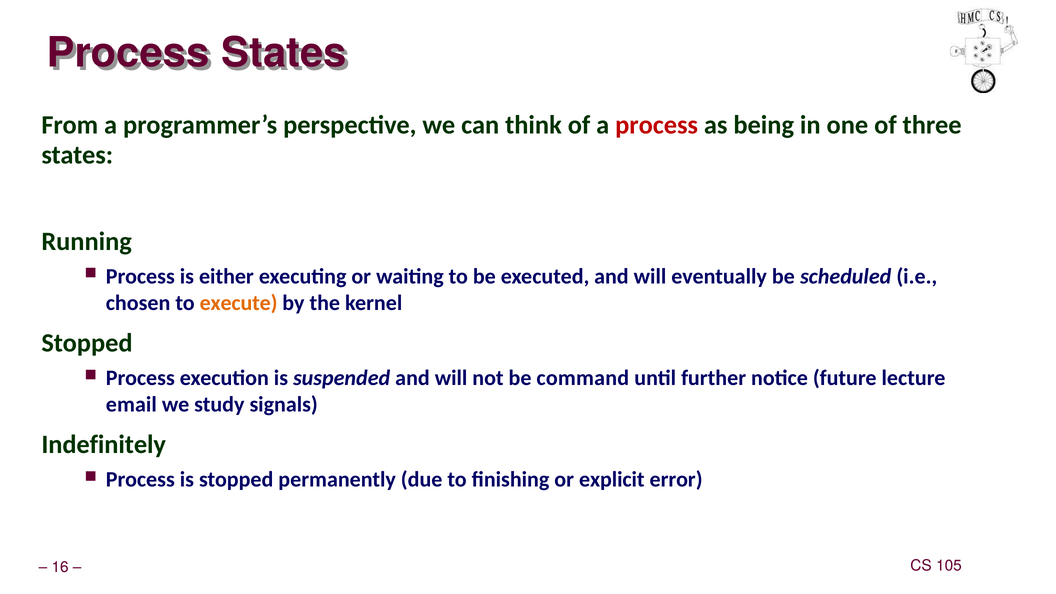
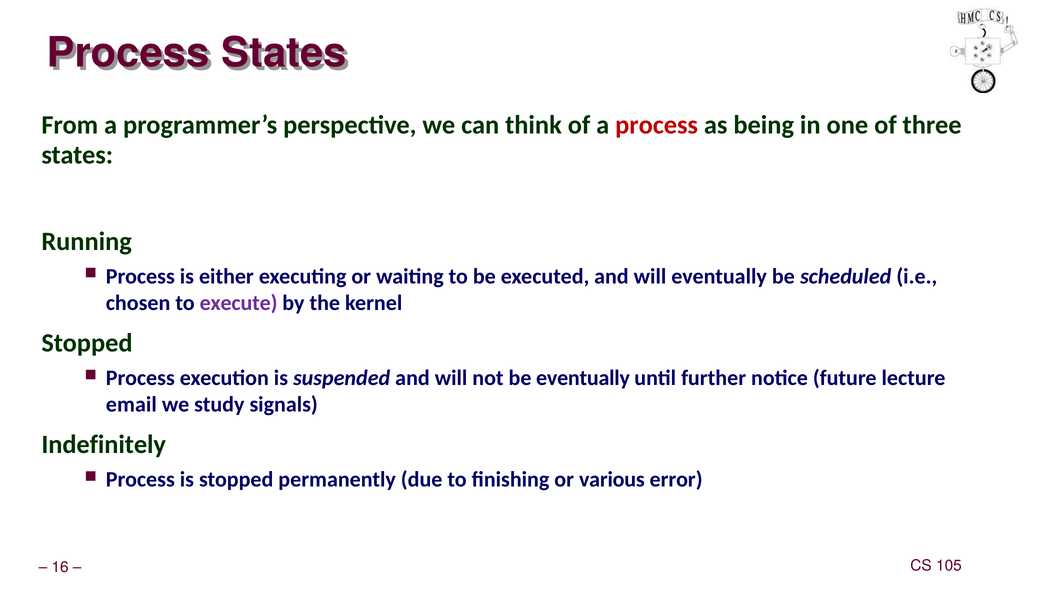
execute colour: orange -> purple (239, 303)
be command: command -> eventually (583, 378)
explicit: explicit -> various (612, 480)
